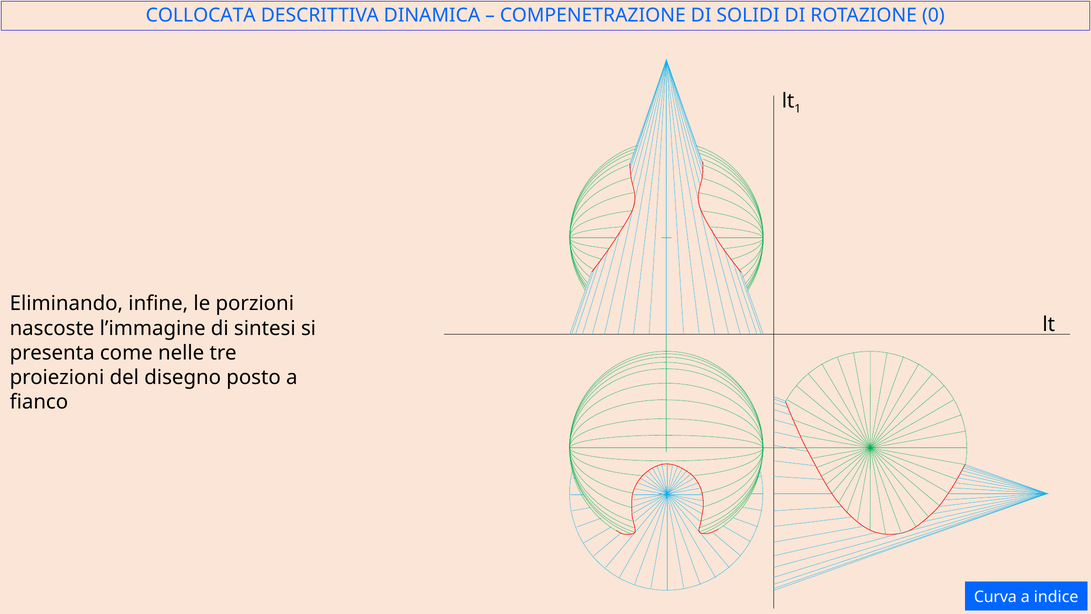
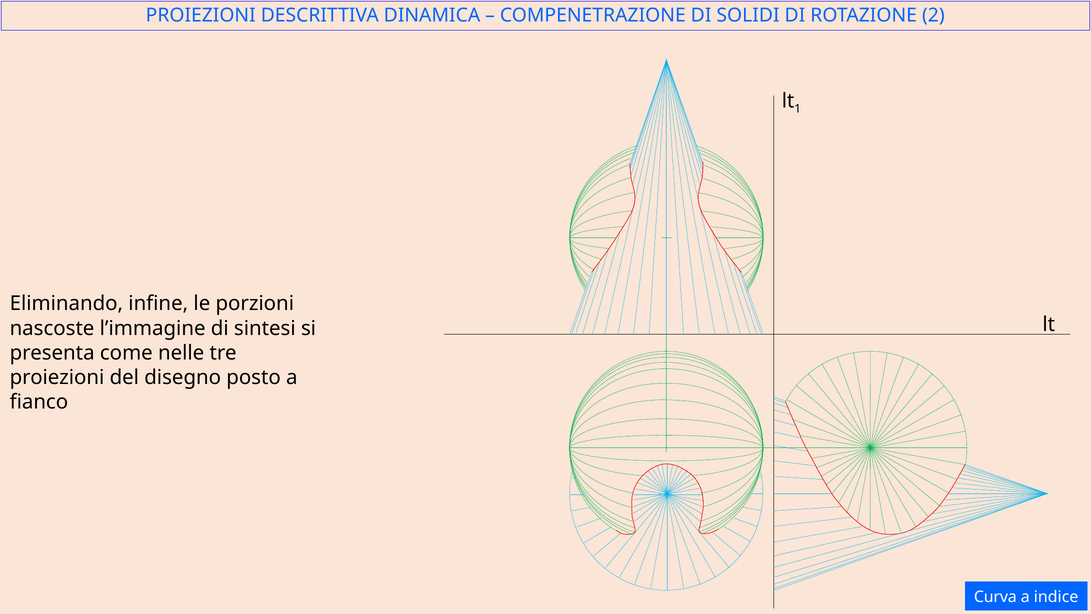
COLLOCATA: COLLOCATA -> PROIEZIONI (201, 15)
0: 0 -> 2 (933, 15)
